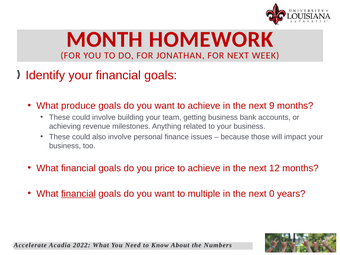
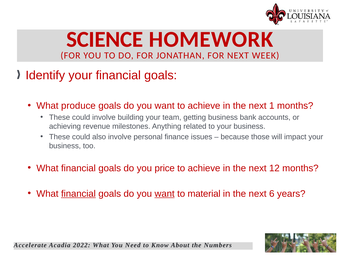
MONTH: MONTH -> SCIENCE (105, 39)
9: 9 -> 1 (272, 106)
want underline: none -> present (165, 194)
multiple: multiple -> material (204, 194)
0: 0 -> 6 (272, 194)
